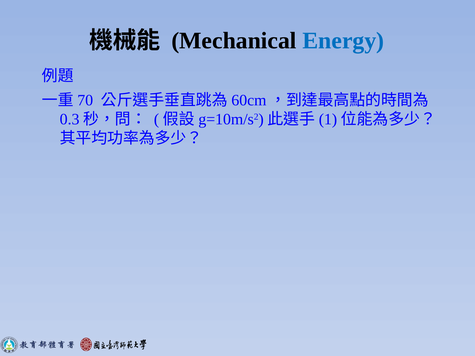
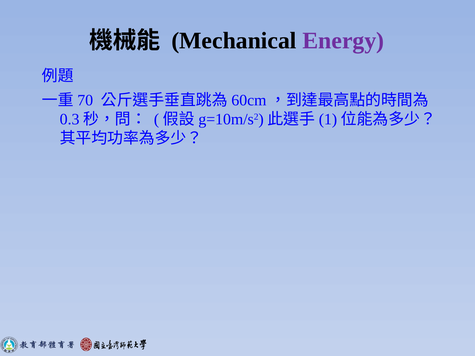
Energy colour: blue -> purple (343, 41)
